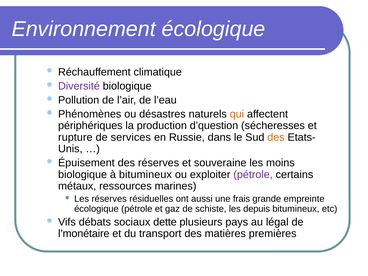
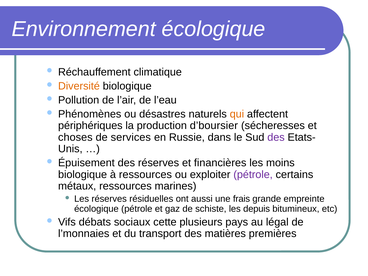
Diversité colour: purple -> orange (79, 86)
d’question: d’question -> d’boursier (214, 126)
rupture: rupture -> choses (75, 137)
des colour: orange -> purple (276, 137)
souveraine: souveraine -> financières (220, 163)
à bitumineux: bitumineux -> ressources (145, 174)
dette: dette -> cette (165, 222)
l’monétaire: l’monétaire -> l’monnaies (84, 234)
